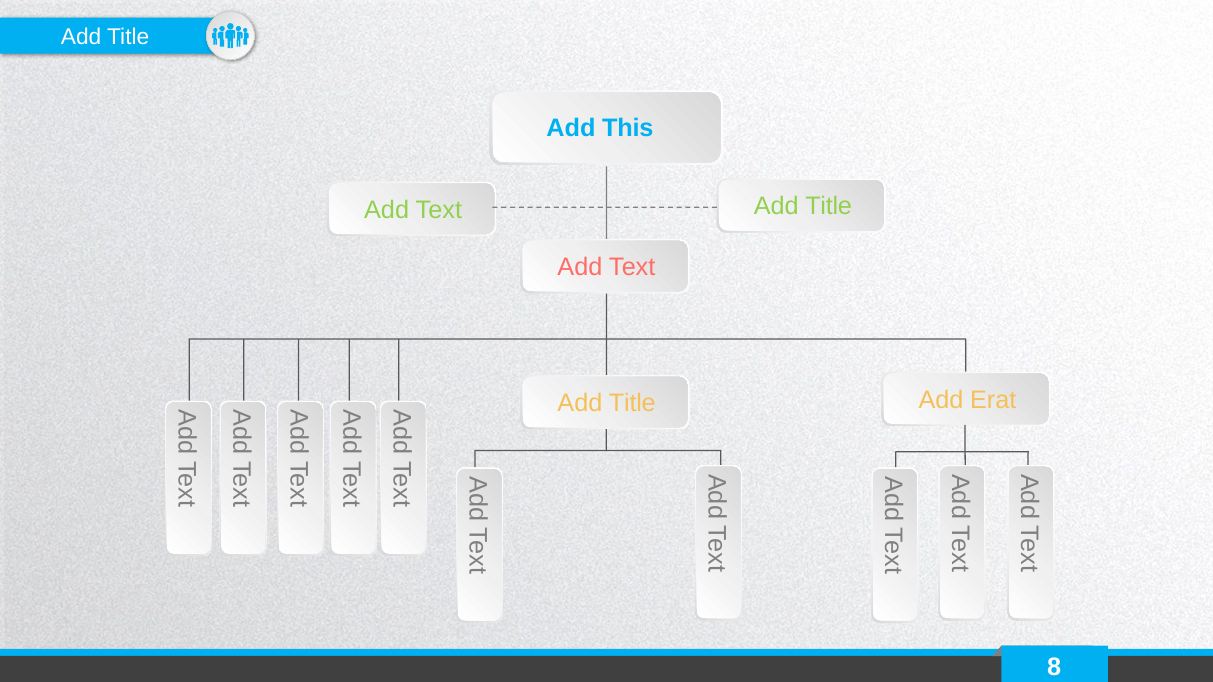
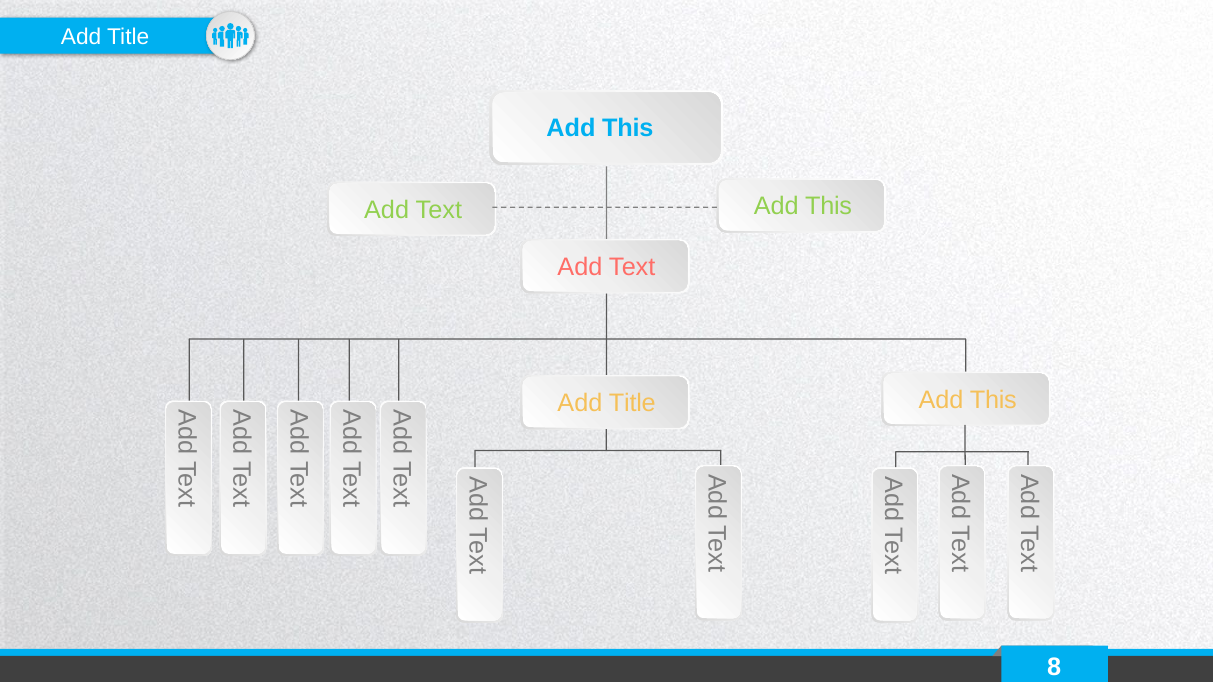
Text Add Title: Title -> This (829, 207)
Erat: Erat -> This (993, 400)
